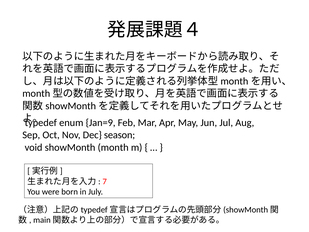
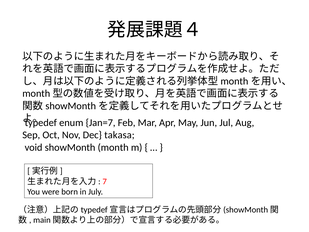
Jan=9: Jan=9 -> Jan=7 (101, 123)
season: season -> takasa (119, 135)
